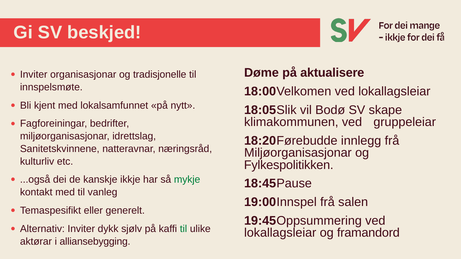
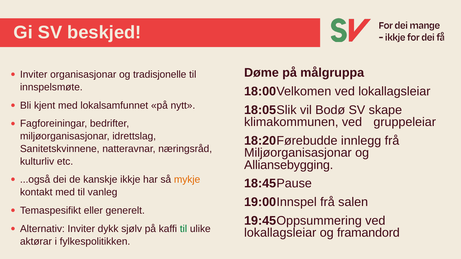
aktualisere: aktualisere -> målgruppa (332, 73)
Fylkespolitikken: Fylkespolitikken -> Alliansebygging (289, 165)
mykje colour: green -> orange (187, 180)
alliansebygging: alliansebygging -> fylkespolitikken (95, 242)
